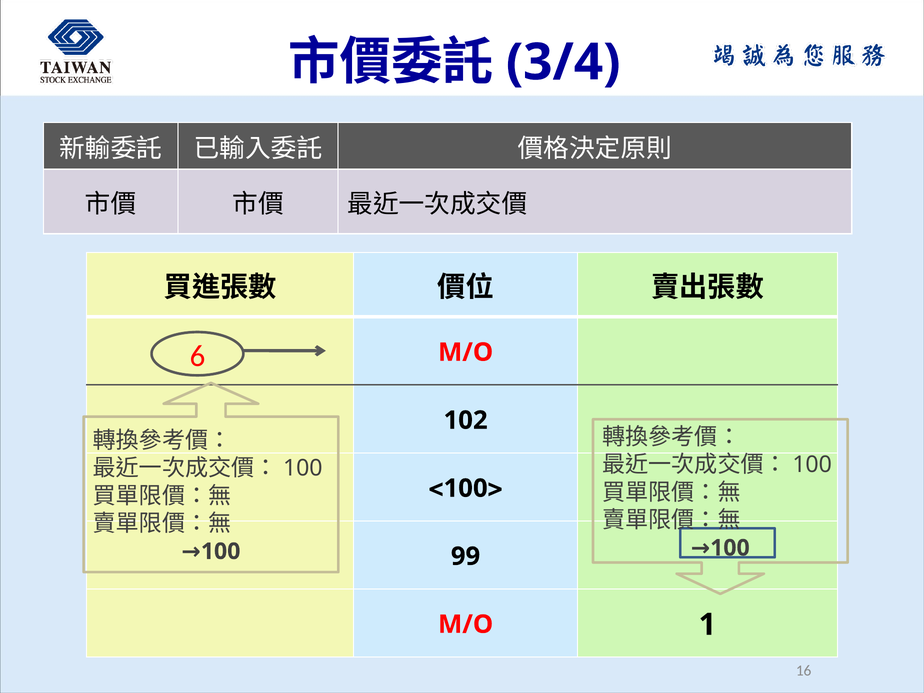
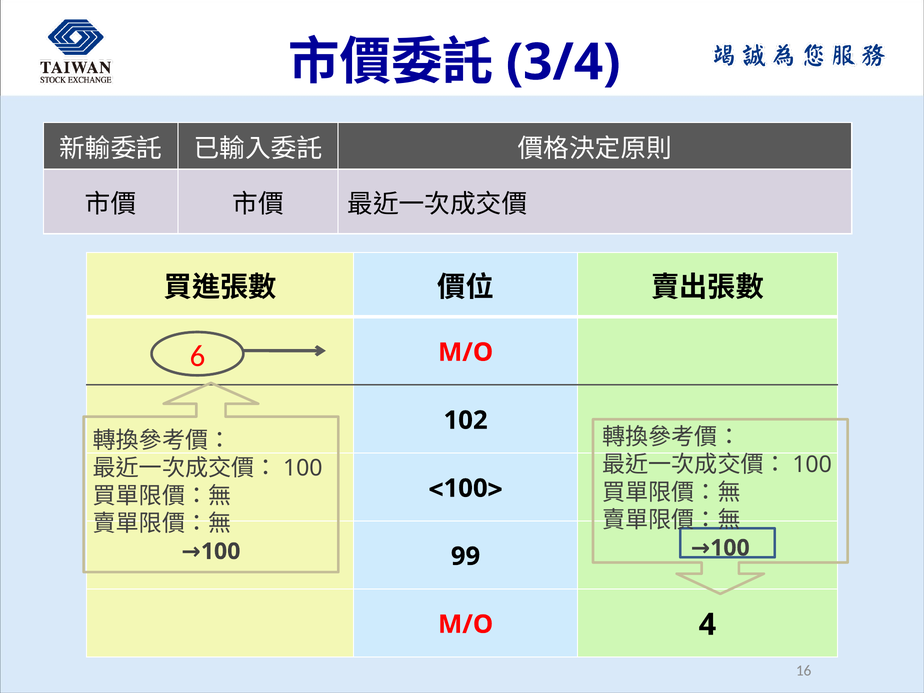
1: 1 -> 4 (707, 625)
